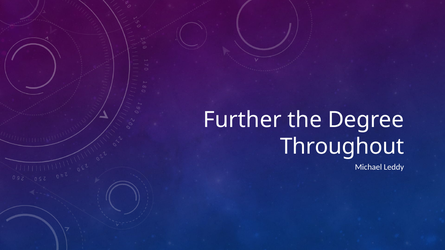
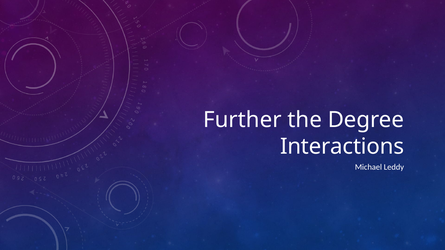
Throughout: Throughout -> Interactions (342, 147)
